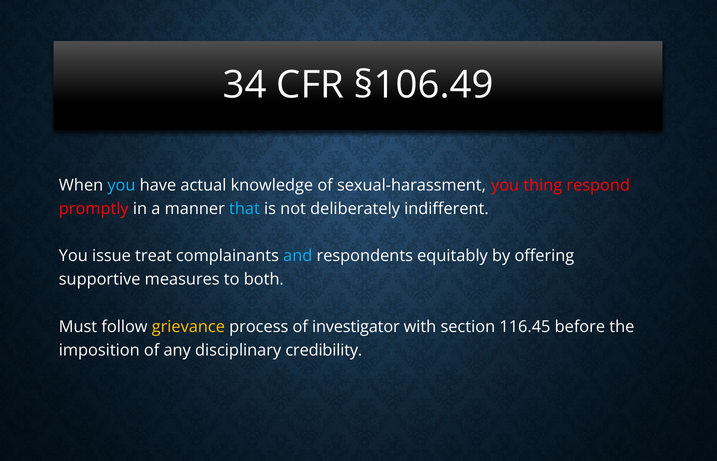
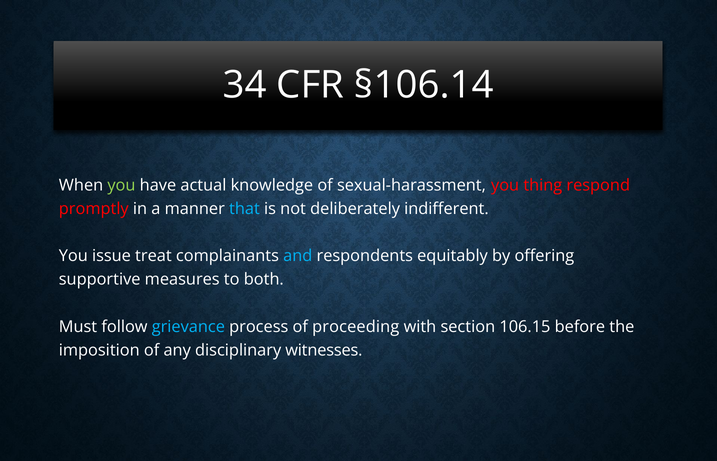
§106.49: §106.49 -> §106.14 (424, 85)
you colour: light blue -> light green (121, 185)
grievance colour: yellow -> light blue (188, 327)
investigator: investigator -> proceeding (356, 327)
116.45: 116.45 -> 106.15 (525, 327)
credibility: credibility -> witnesses (324, 350)
